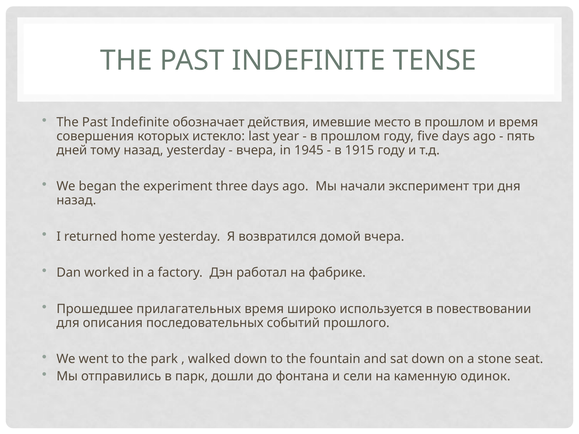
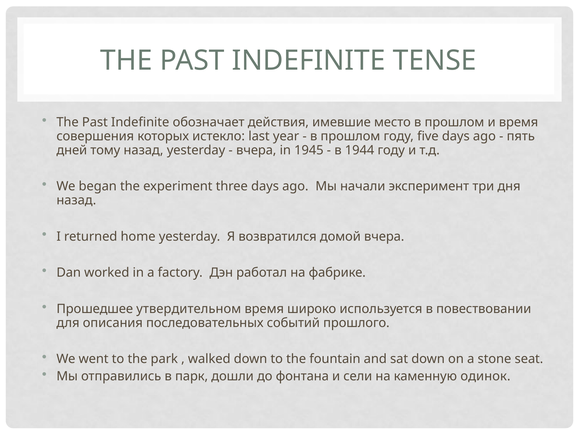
1915: 1915 -> 1944 (360, 150)
прилагательных: прилагательных -> утвердительном (189, 309)
